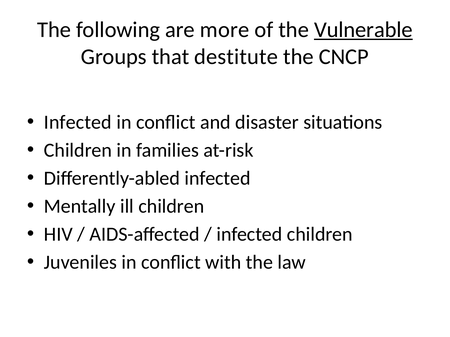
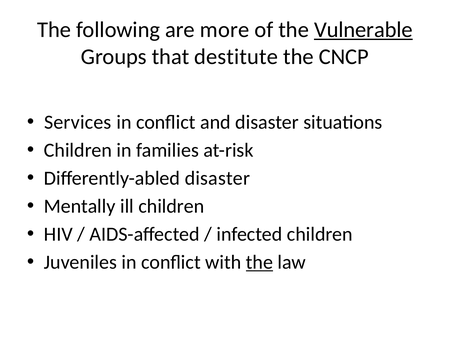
Infected: Infected -> Services (78, 122)
Differently-abled infected: infected -> disaster (217, 179)
the underline: none -> present (259, 263)
